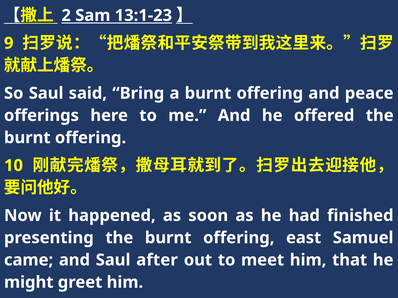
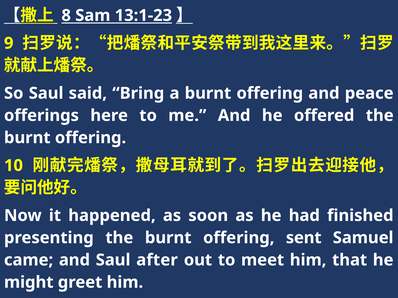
2: 2 -> 8 (66, 15)
east: east -> sent (304, 238)
